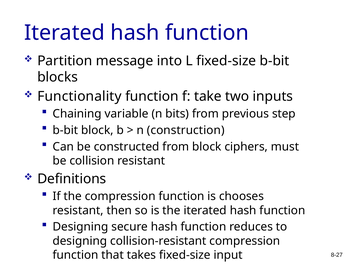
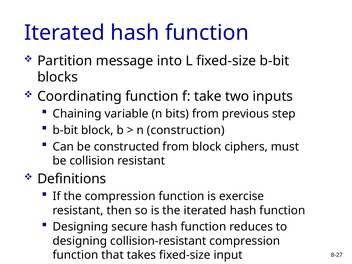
Functionality: Functionality -> Coordinating (79, 96)
chooses: chooses -> exercise (242, 196)
